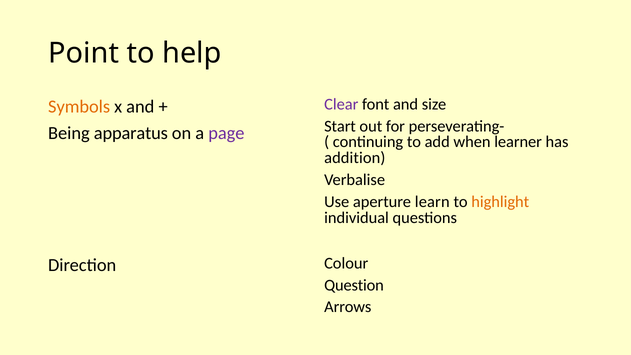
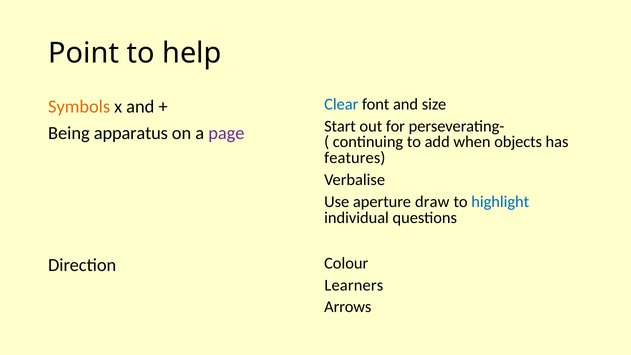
Clear colour: purple -> blue (341, 104)
learner: learner -> objects (518, 142)
addition: addition -> features (355, 158)
learn: learn -> draw (432, 202)
highlight colour: orange -> blue (500, 202)
Question: Question -> Learners (354, 285)
